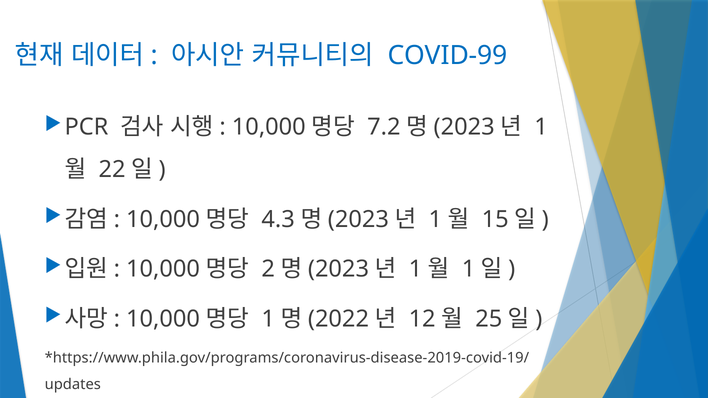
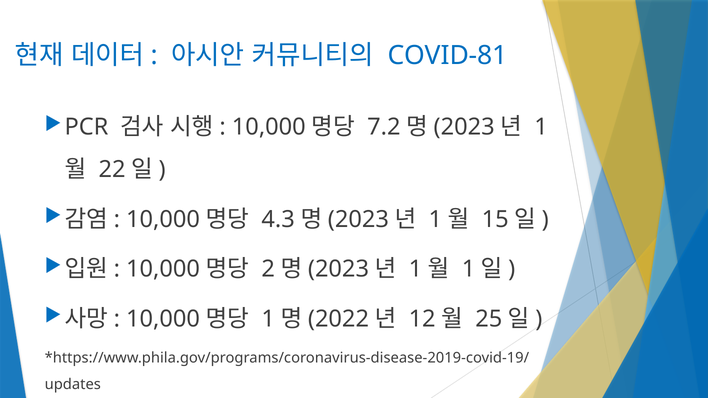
COVID-99: COVID-99 -> COVID-81 (448, 55)
